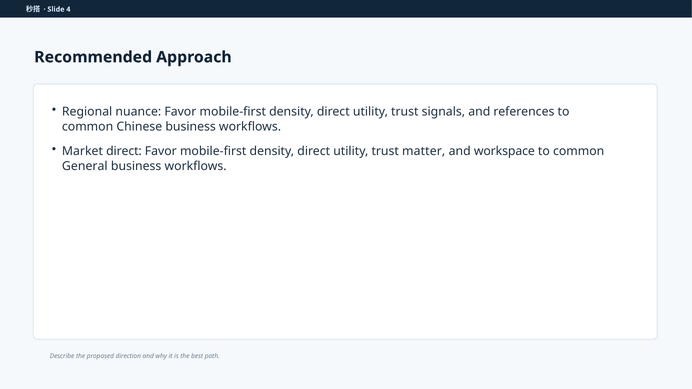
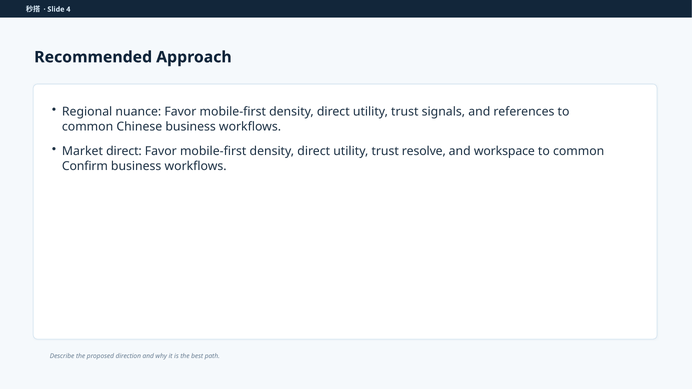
matter: matter -> resolve (424, 152)
General: General -> Confirm (85, 166)
